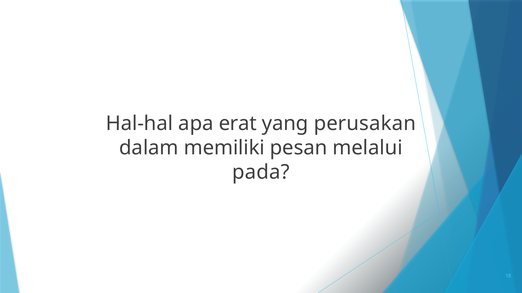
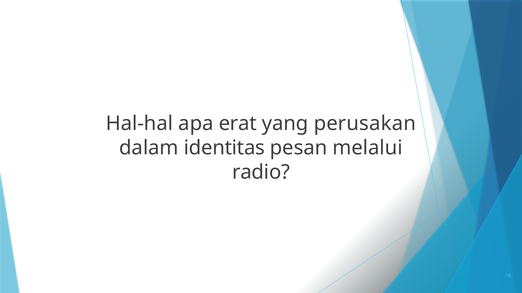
memiliki: memiliki -> identitas (224, 148)
pada: pada -> radio (261, 173)
